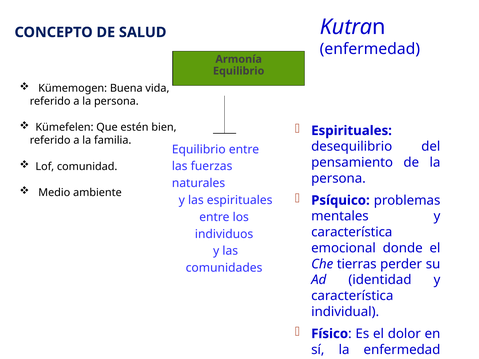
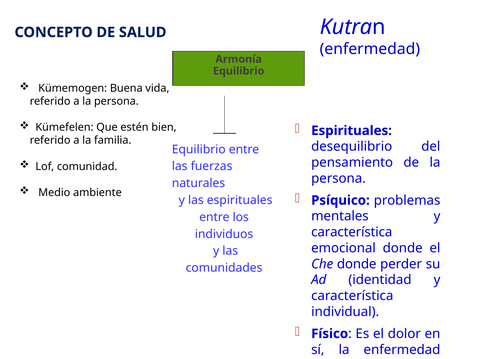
Che tierras: tierras -> donde (357, 264)
